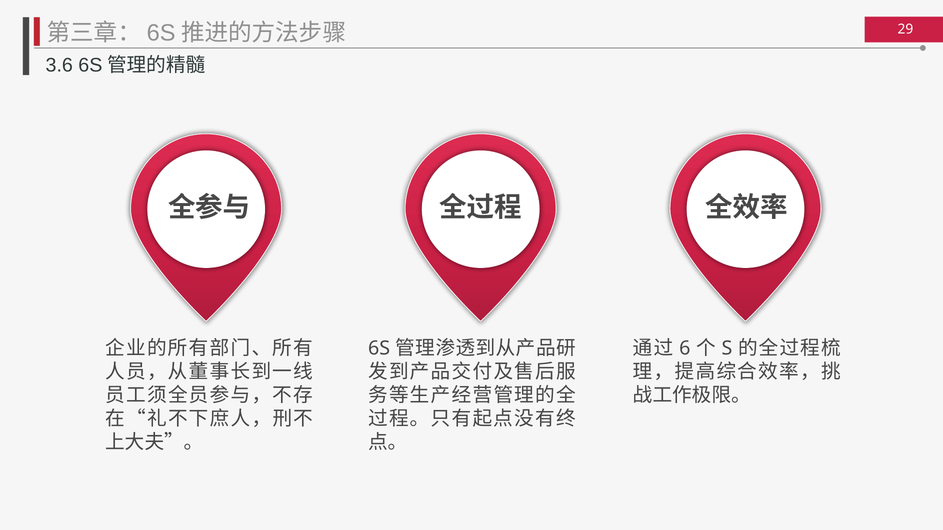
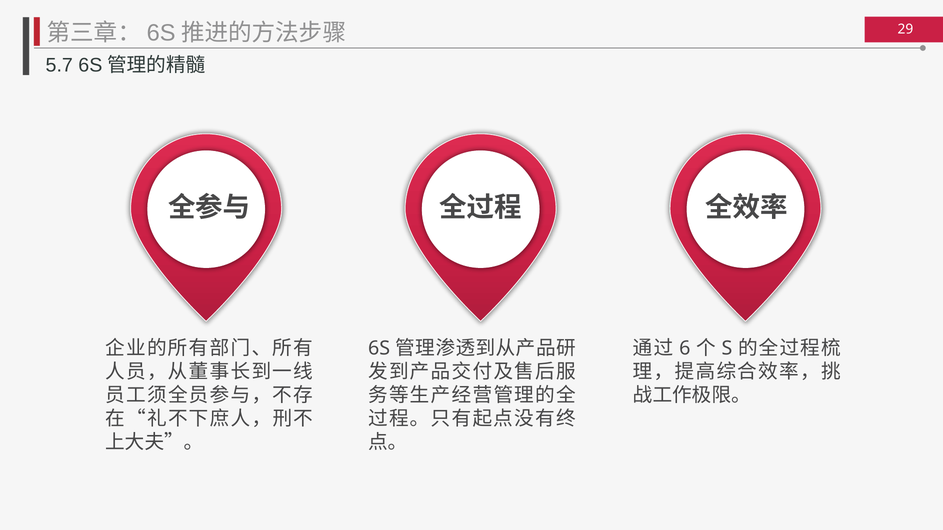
3.6: 3.6 -> 5.7 (59, 65)
